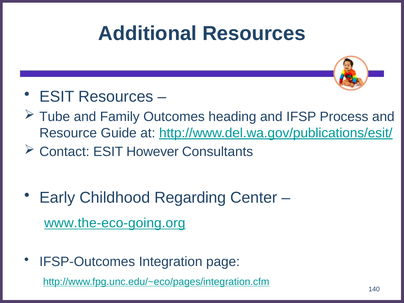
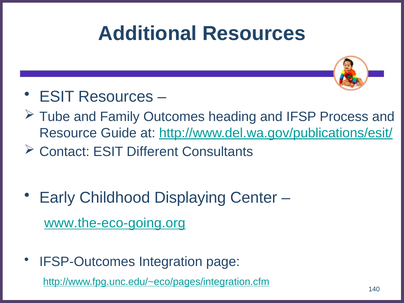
However: However -> Different (152, 152)
Regarding: Regarding -> Displaying (190, 198)
